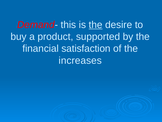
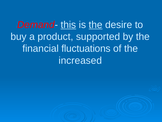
this underline: none -> present (68, 25)
satisfaction: satisfaction -> fluctuations (86, 48)
increases: increases -> increased (80, 60)
